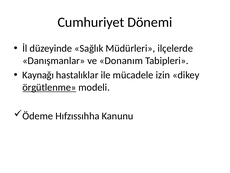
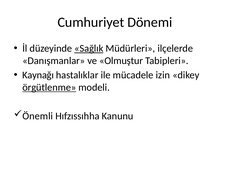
Sağlık underline: none -> present (89, 48)
Donanım: Donanım -> Olmuştur (121, 61)
Ödeme: Ödeme -> Önemli (38, 116)
